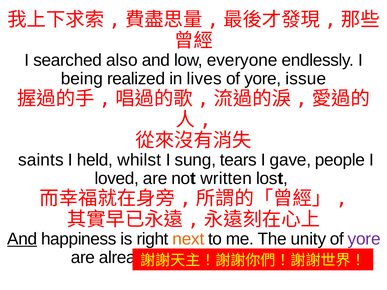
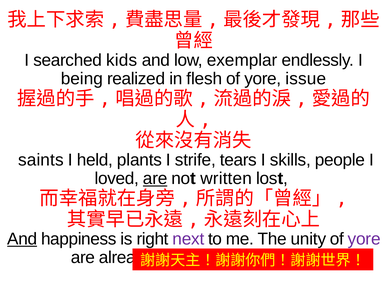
also: also -> kids (122, 60)
everyone: everyone -> exemplar (242, 60)
lives: lives -> flesh (204, 79)
whilst: whilst -> plants (140, 160)
sung: sung -> strife (195, 160)
gave: gave -> skills (290, 160)
are underline: none -> present (155, 179)
next colour: orange -> purple (188, 239)
